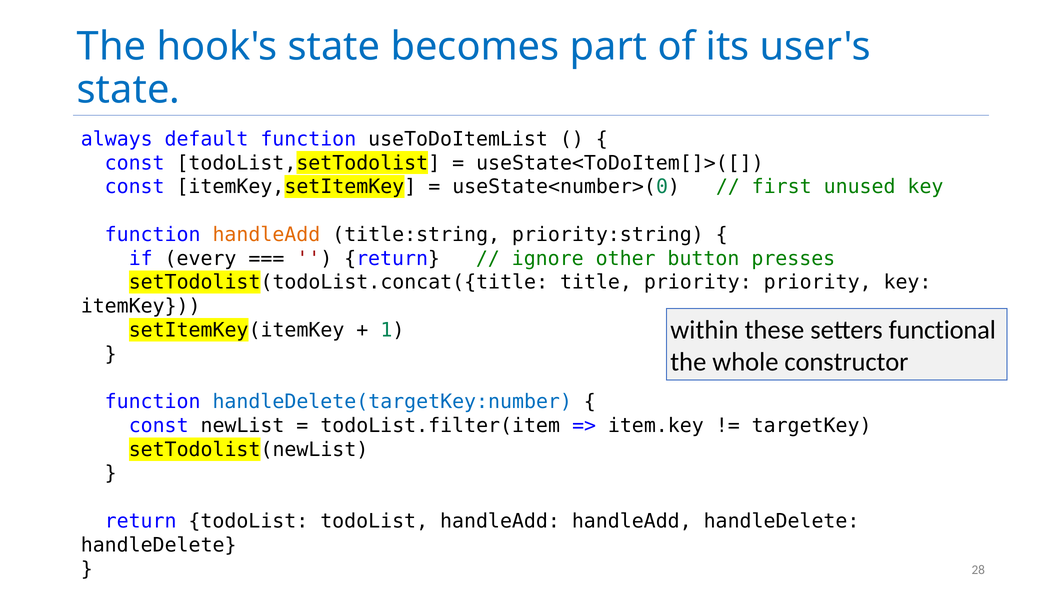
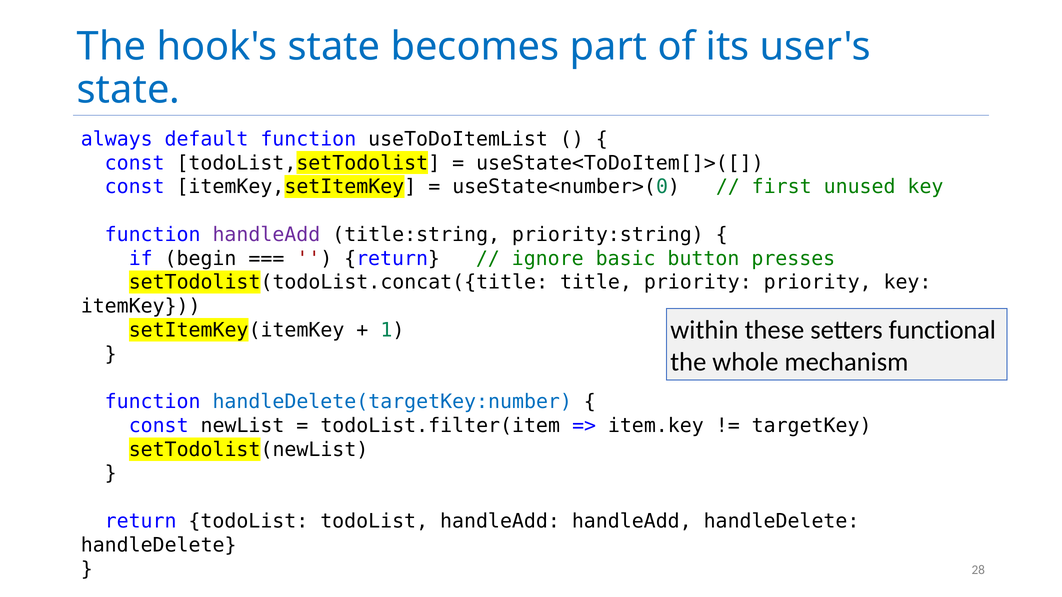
handleAdd colour: orange -> purple (266, 235)
every: every -> begin (201, 259)
other: other -> basic (626, 259)
constructor: constructor -> mechanism (846, 362)
